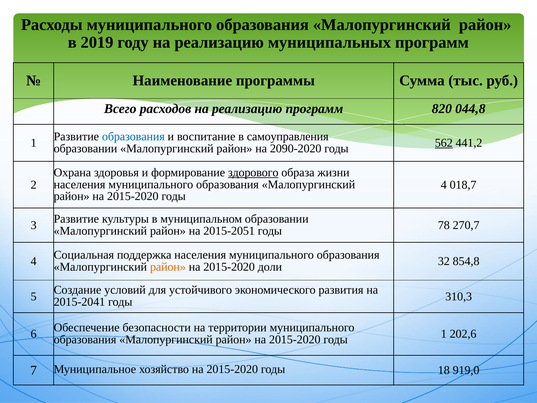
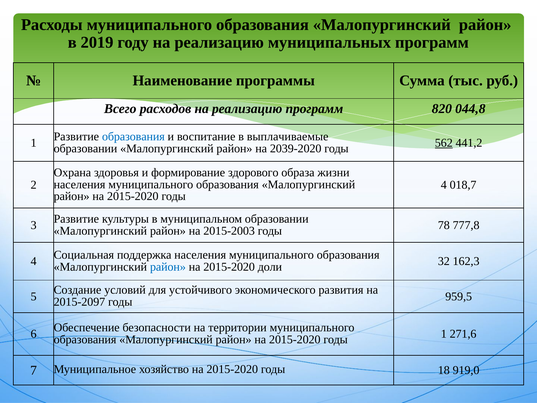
самоуправления: самоуправления -> выплачиваемые (288, 137)
2090-2020: 2090-2020 -> 2039-2020 (296, 148)
здорового underline: present -> none (253, 172)
2015-2051: 2015-2051 -> 2015-2003 (229, 231)
270,7: 270,7 -> 777,8 (466, 225)
район colour: orange -> blue (168, 267)
854,8: 854,8 -> 162,3 (466, 261)
2015-2041: 2015-2041 -> 2015-2097 (79, 302)
310,3: 310,3 -> 959,5 (459, 296)
202,6: 202,6 -> 271,6 (463, 334)
